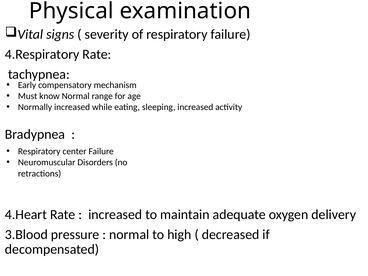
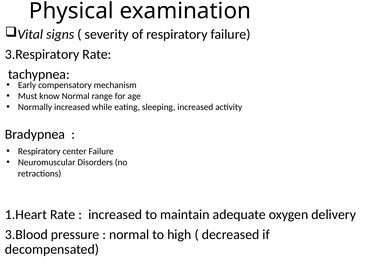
4.Respiratory: 4.Respiratory -> 3.Respiratory (42, 54)
4.Heart: 4.Heart -> 1.Heart (26, 214)
